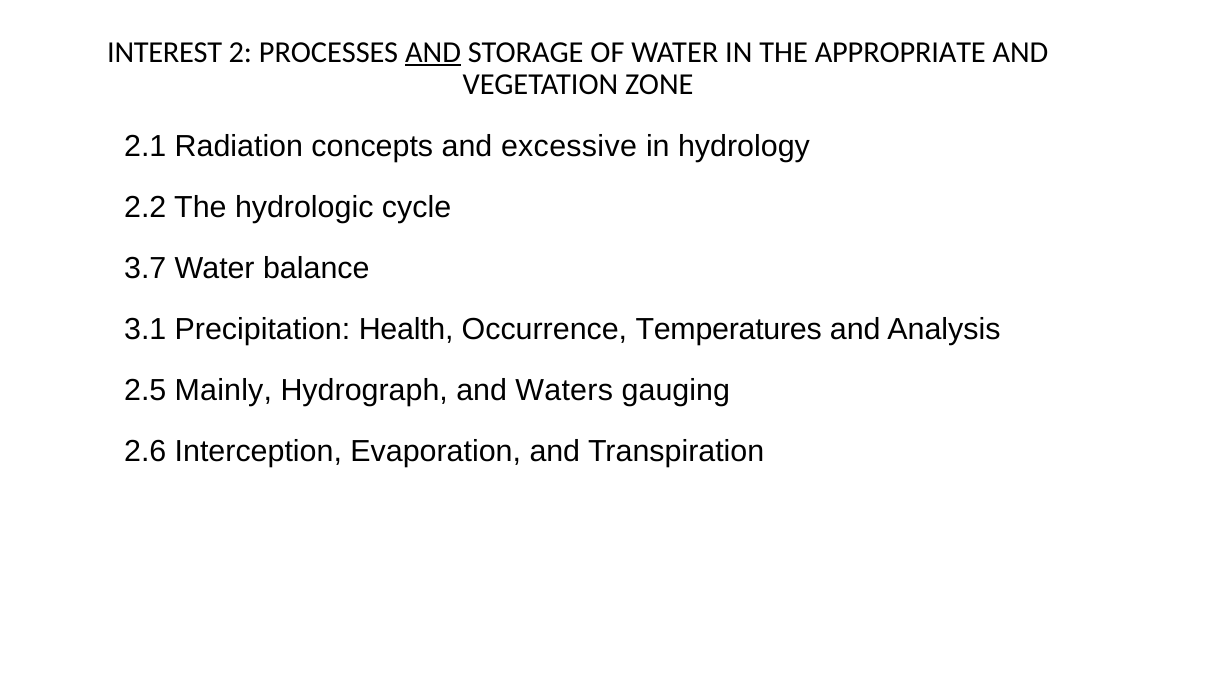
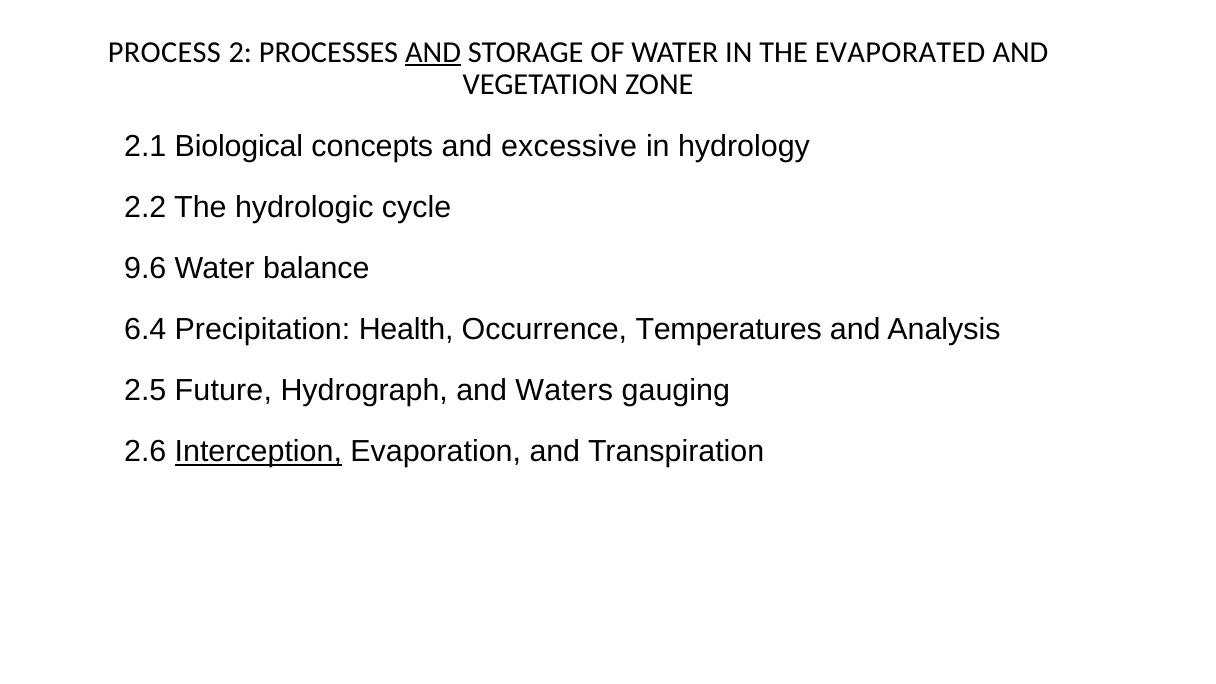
INTEREST: INTEREST -> PROCESS (164, 52)
APPROPRIATE: APPROPRIATE -> EVAPORATED (900, 52)
Radiation: Radiation -> Biological (239, 146)
3.7: 3.7 -> 9.6 (145, 269)
3.1: 3.1 -> 6.4 (145, 330)
Mainly: Mainly -> Future (223, 391)
Interception underline: none -> present (258, 452)
